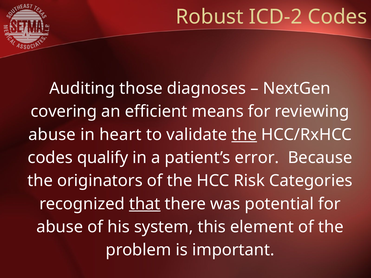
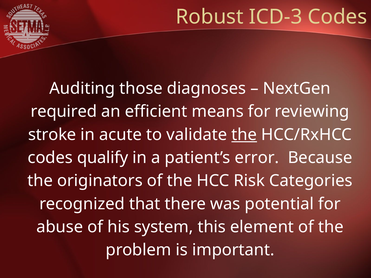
ICD-2: ICD-2 -> ICD-3 (276, 17)
covering: covering -> required (64, 112)
abuse: abuse -> stroke (52, 135)
heart: heart -> acute (121, 135)
that underline: present -> none (145, 204)
